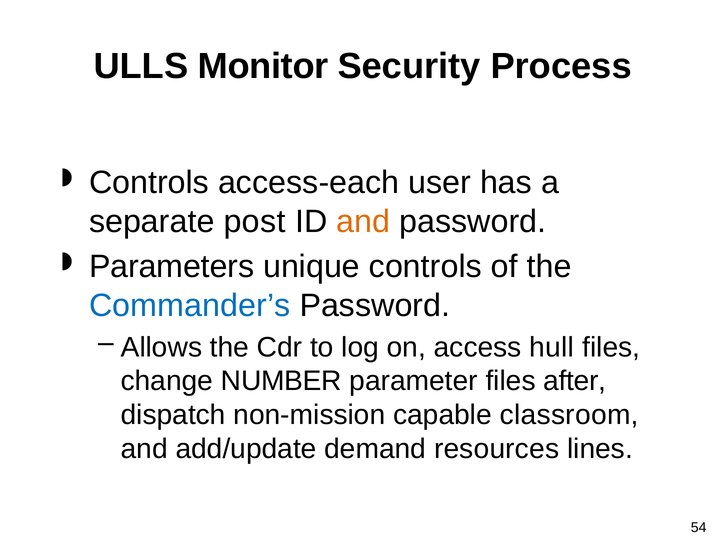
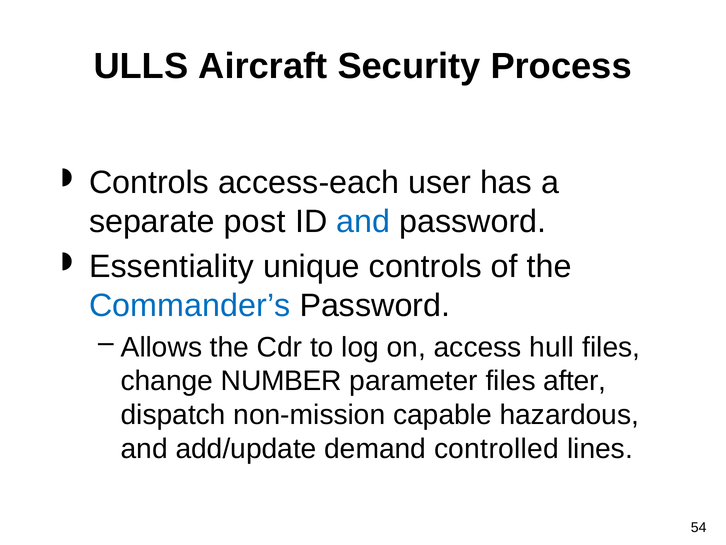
Monitor: Monitor -> Aircraft (263, 66)
and colour: orange -> blue (363, 221)
Parameters: Parameters -> Essentiality (171, 266)
classroom: classroom -> hazardous (569, 415)
resources: resources -> controlled (497, 449)
